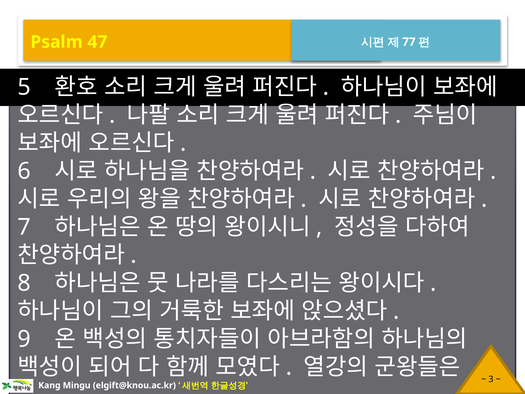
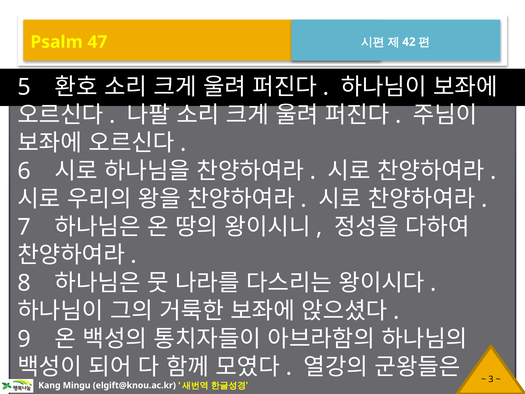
77: 77 -> 42 (409, 42)
